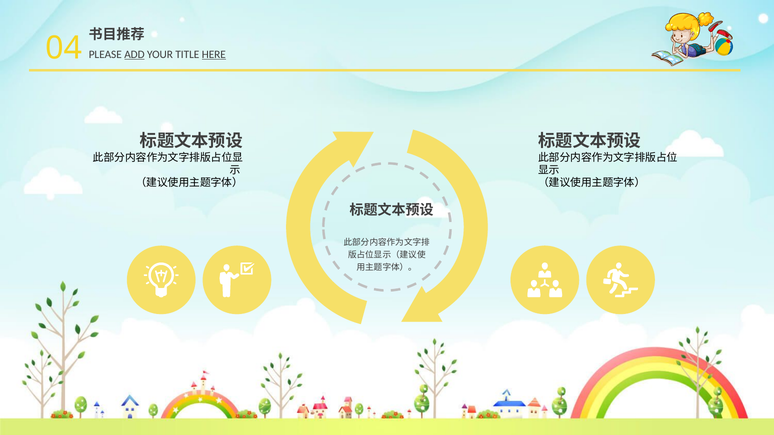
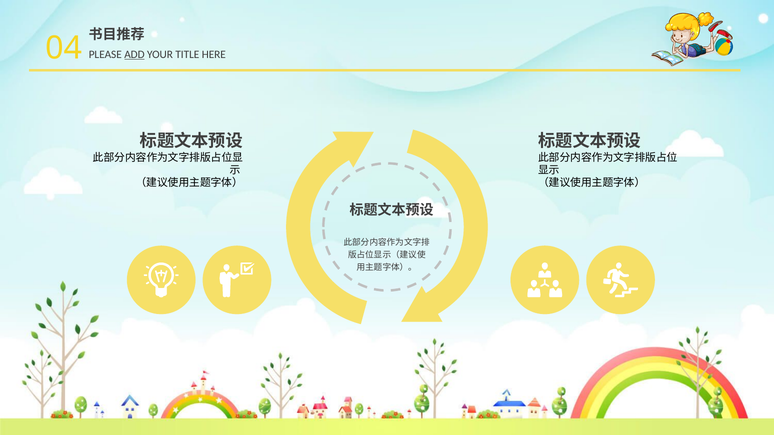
HERE underline: present -> none (214, 55)
